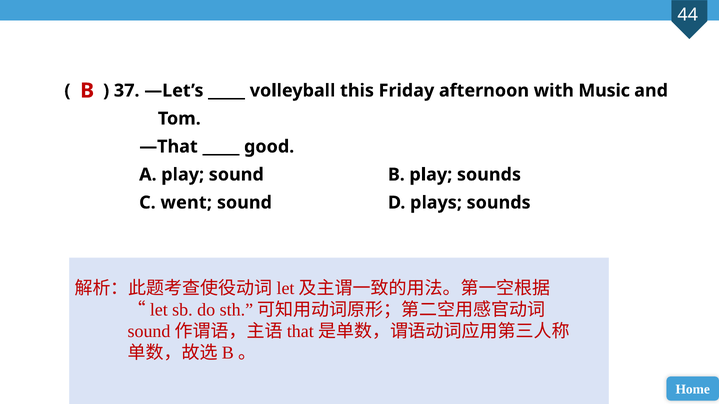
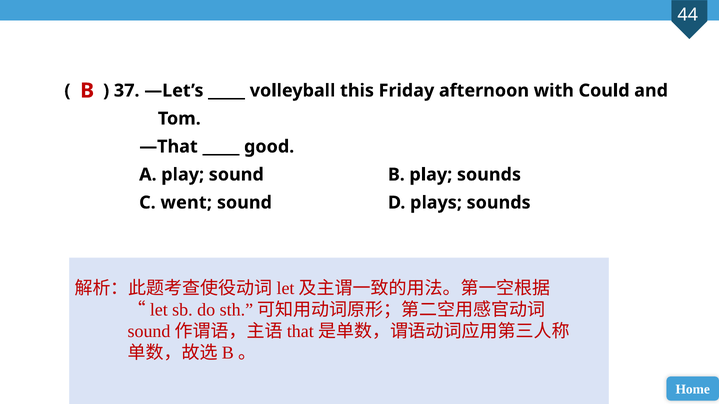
Music: Music -> Could (604, 91)
